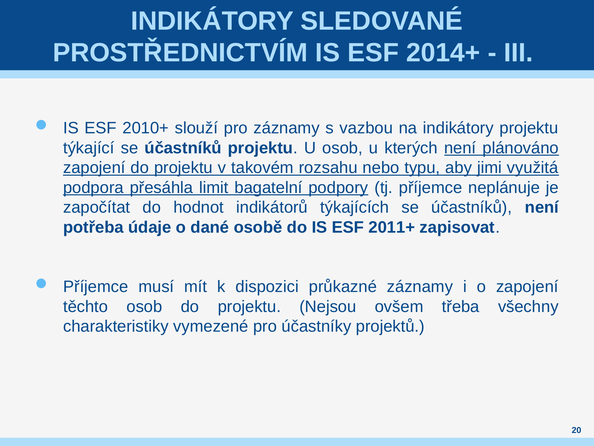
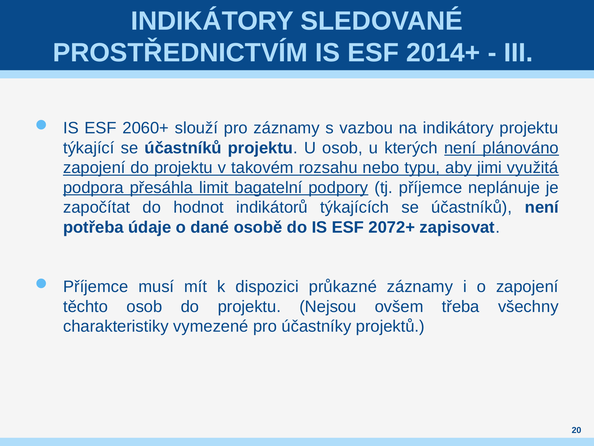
2010+: 2010+ -> 2060+ (146, 128)
2011+: 2011+ -> 2072+ (392, 227)
